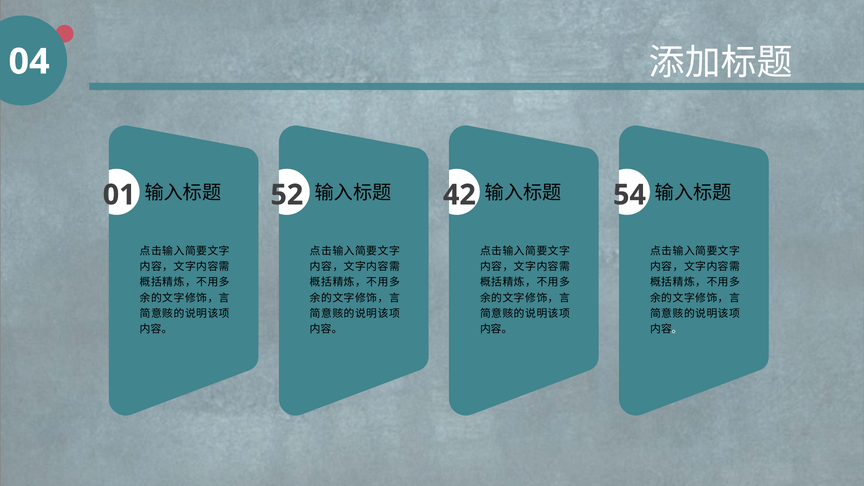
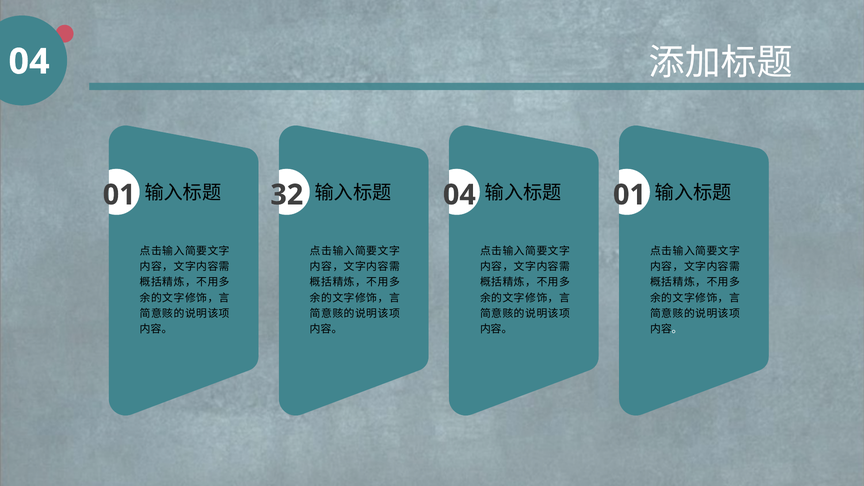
52: 52 -> 32 (287, 195)
42: 42 -> 04 (459, 195)
54: 54 -> 01 (629, 195)
